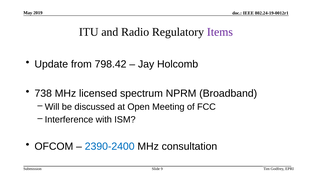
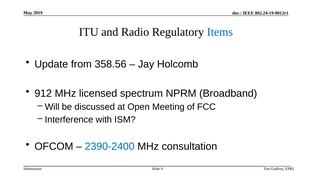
Items colour: purple -> blue (220, 32)
798.42: 798.42 -> 358.56 (111, 64)
738: 738 -> 912 (43, 93)
